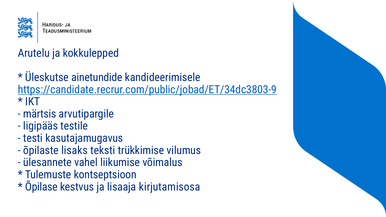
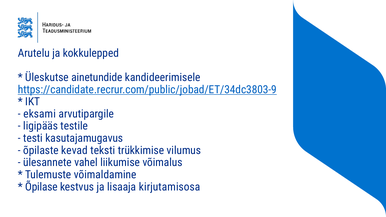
märtsis: märtsis -> eksami (40, 114)
lisaks: lisaks -> kevad (75, 150)
kontseptsioon: kontseptsioon -> võimaldamine (105, 175)
